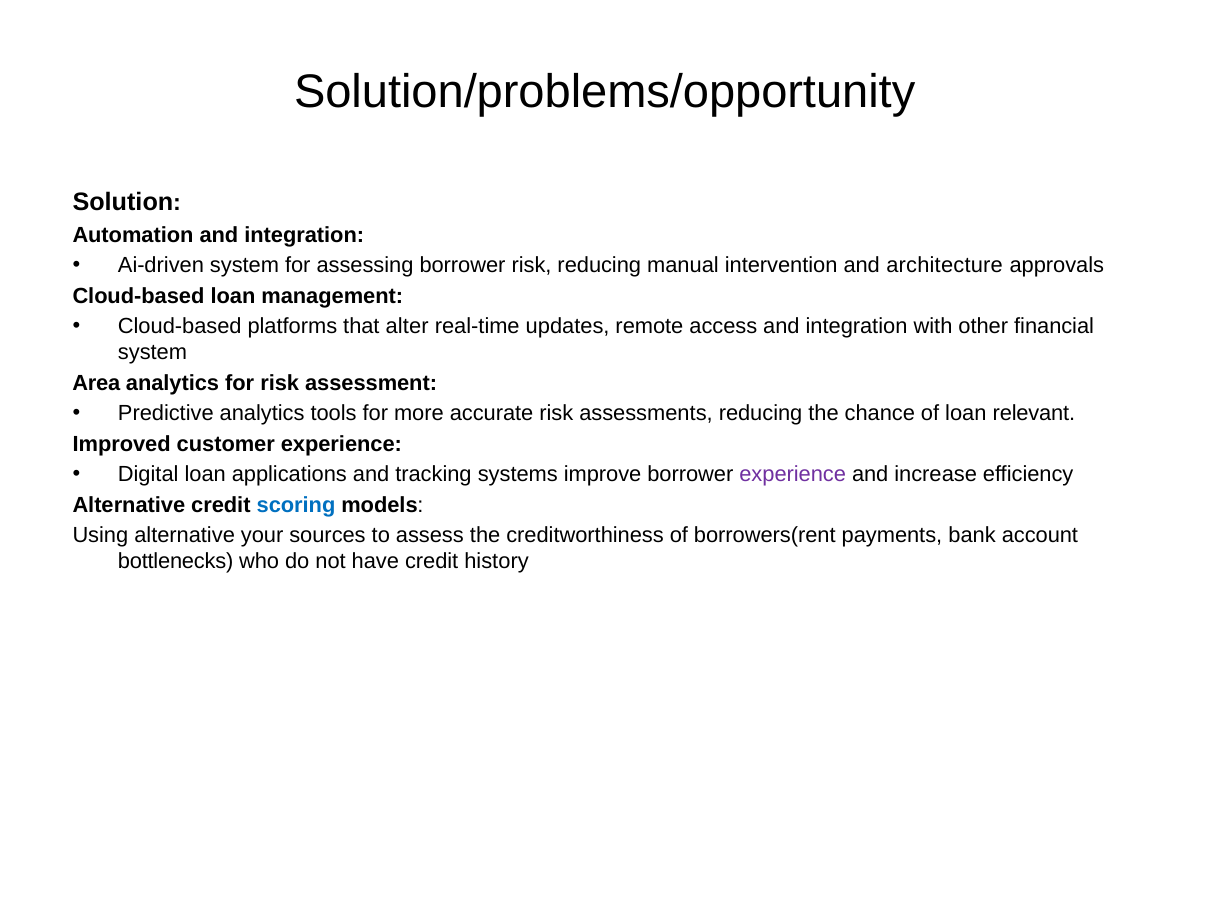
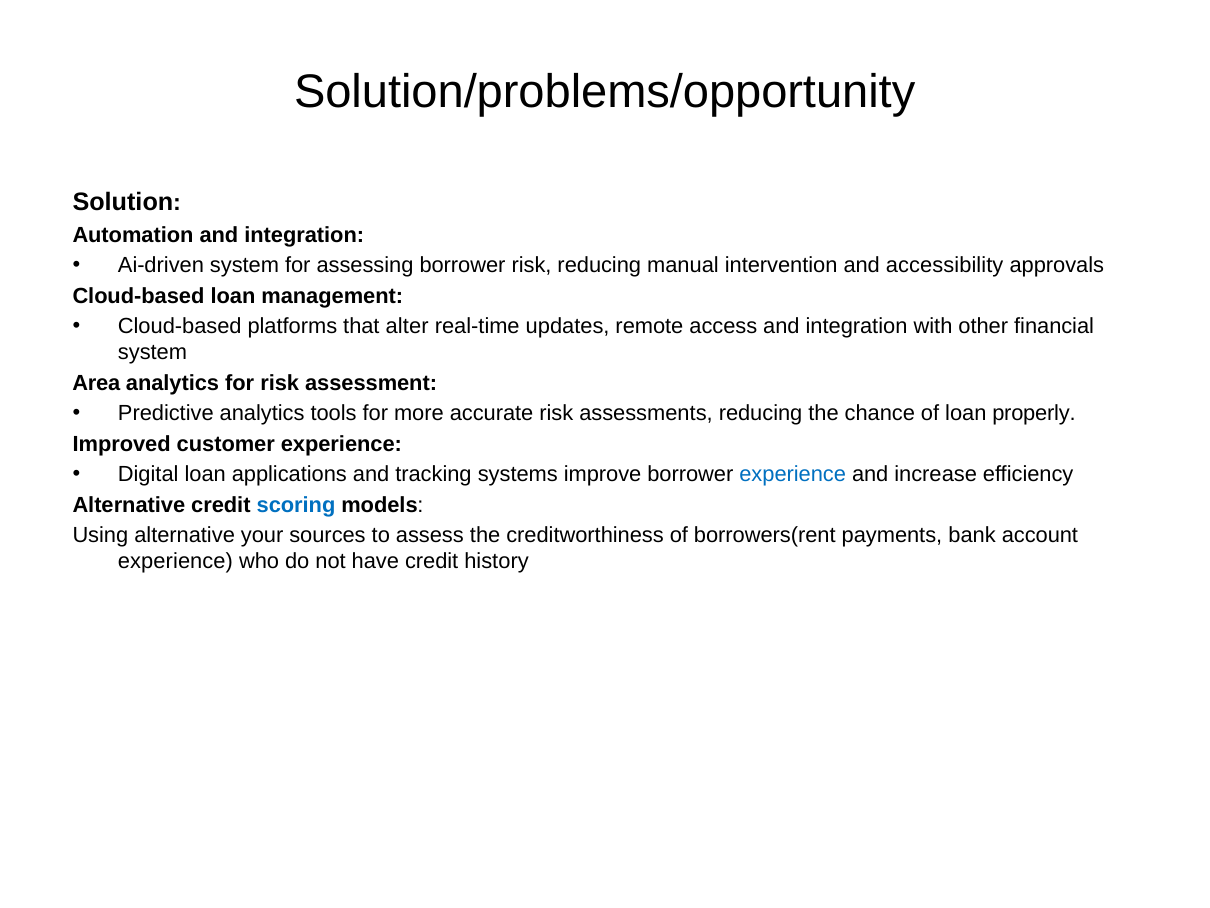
architecture: architecture -> accessibility (945, 265)
relevant: relevant -> properly (1034, 413)
experience colour: purple -> blue (793, 474)
bottlenecks: bottlenecks -> experience (175, 561)
